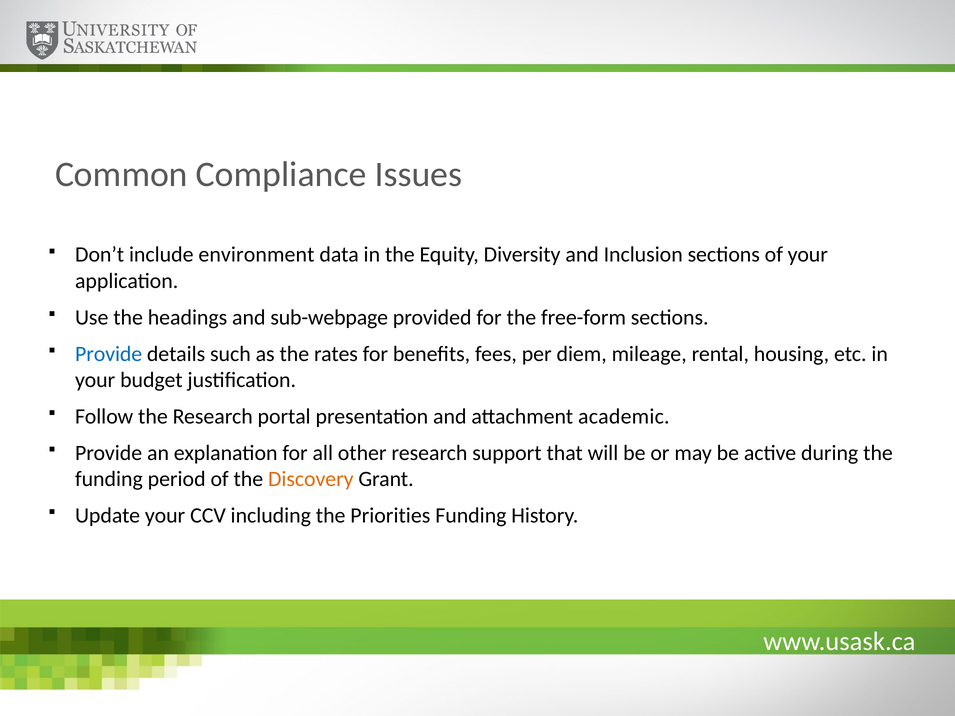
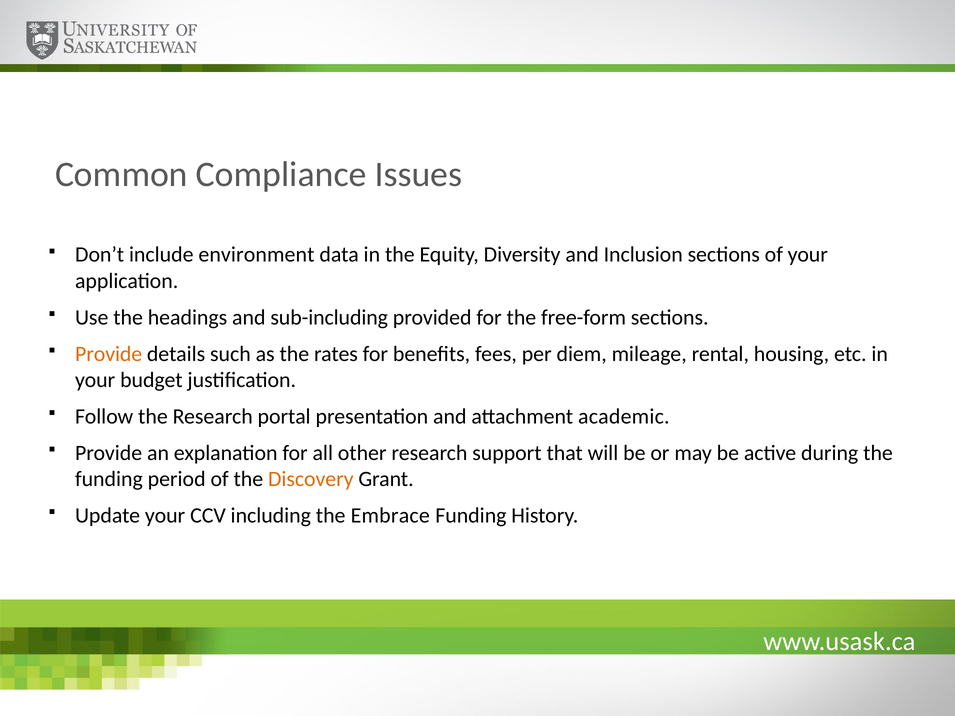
sub-webpage: sub-webpage -> sub-including (329, 317)
Provide colour: blue -> orange (109, 354)
Priorities: Priorities -> Embrace (390, 516)
